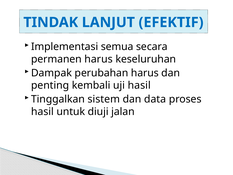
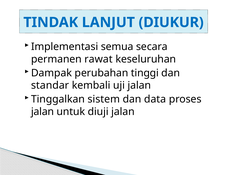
EFEKTIF: EFEKTIF -> DIUKUR (171, 22)
permanen harus: harus -> rawat (99, 59)
perubahan harus: harus -> tinggi (145, 73)
penting: penting -> standar (50, 85)
uji hasil: hasil -> jalan (139, 85)
hasil: hasil -> jalan (43, 111)
